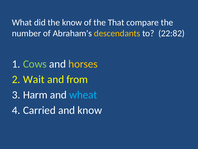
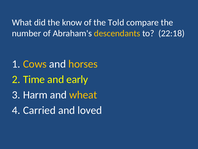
That: That -> Told (116, 22)
22:82: 22:82 -> 22:18 (171, 33)
Cows colour: light green -> yellow (35, 64)
Wait: Wait -> Time (34, 79)
from: from -> early (77, 79)
wheat colour: light blue -> yellow (83, 95)
and know: know -> loved (90, 110)
